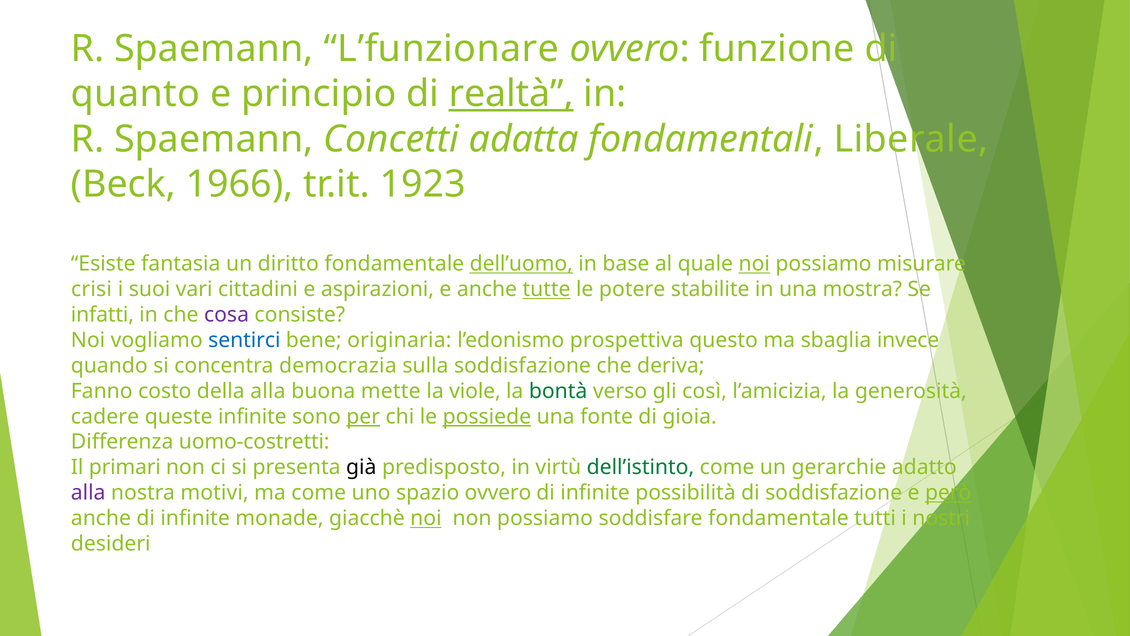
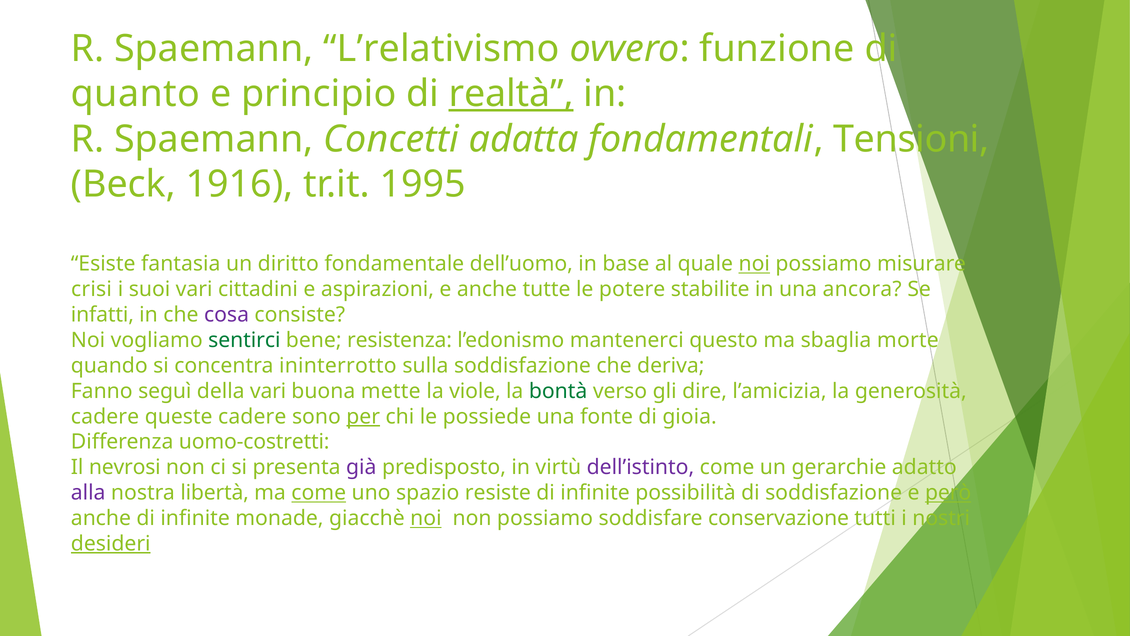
L’funzionare: L’funzionare -> L’relativismo (441, 49)
Liberale: Liberale -> Tensioni (911, 139)
1966: 1966 -> 1916 (240, 184)
1923: 1923 -> 1995 (423, 184)
dell’uomo underline: present -> none (521, 264)
tutte underline: present -> none (547, 289)
mostra: mostra -> ancora (862, 289)
sentirci colour: blue -> green (244, 340)
originaria: originaria -> resistenza (400, 340)
prospettiva: prospettiva -> mantenerci (627, 340)
invece: invece -> morte (908, 340)
democrazia: democrazia -> ininterrotto (338, 365)
costo: costo -> seguì (165, 391)
della alla: alla -> vari (268, 391)
così: così -> dire (705, 391)
queste infinite: infinite -> cadere (252, 416)
possiede underline: present -> none (487, 416)
primari: primari -> nevrosi (125, 467)
già colour: black -> purple (361, 467)
dell’istinto colour: green -> purple (640, 467)
motivi: motivi -> libertà (215, 493)
come underline: none -> present (319, 493)
spazio ovvero: ovvero -> resiste (498, 493)
soddisfare fondamentale: fondamentale -> conservazione (779, 518)
desideri underline: none -> present (111, 543)
